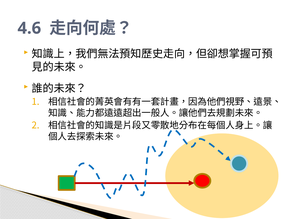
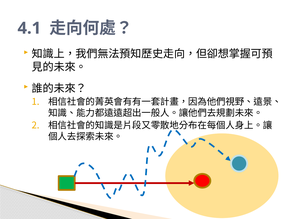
4.6: 4.6 -> 4.1 (29, 28)
